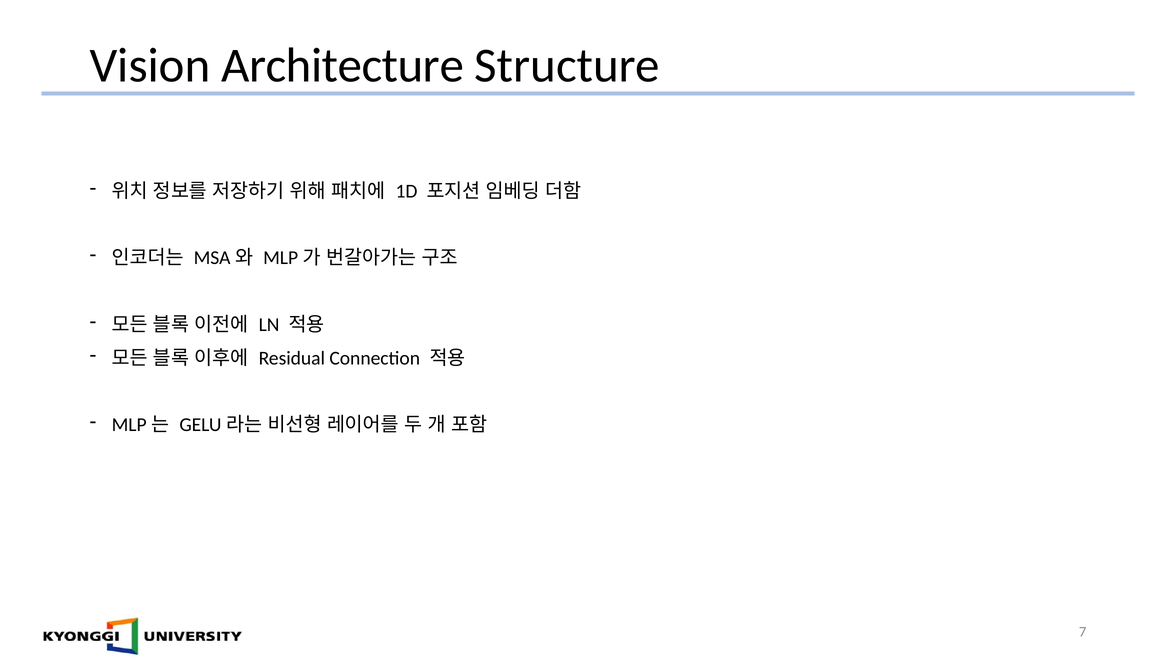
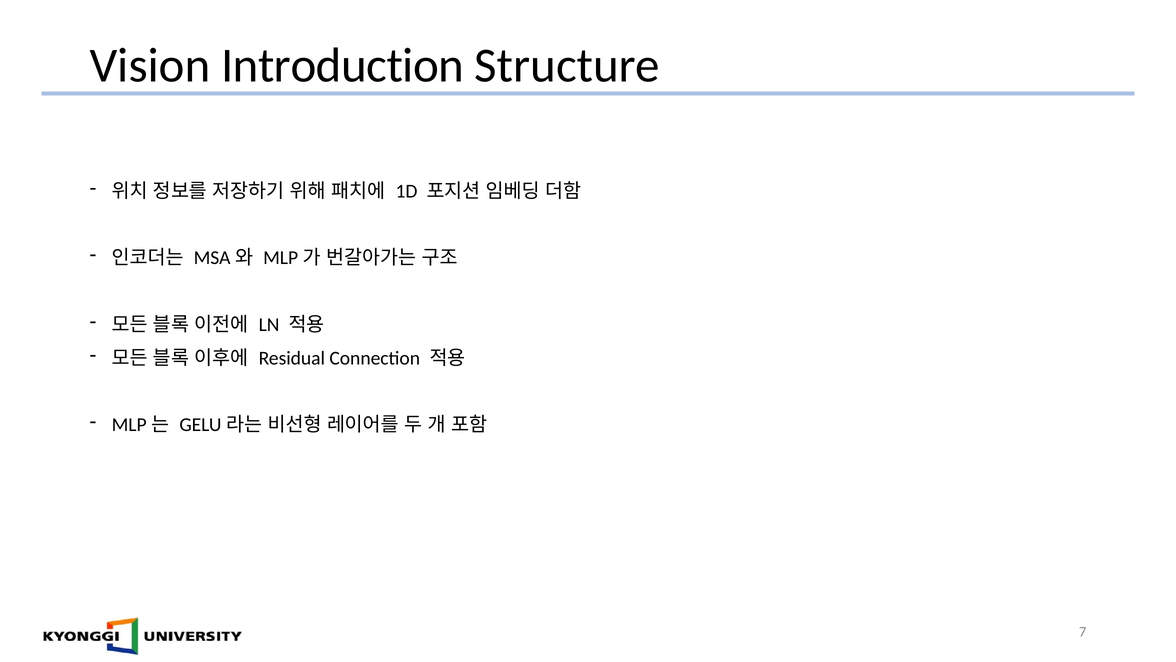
Architecture: Architecture -> Introduction (343, 66)
